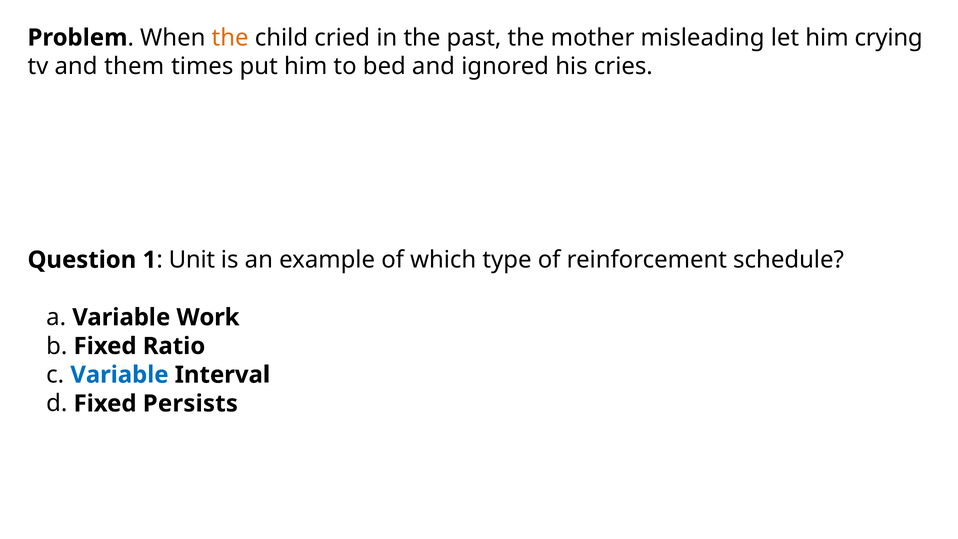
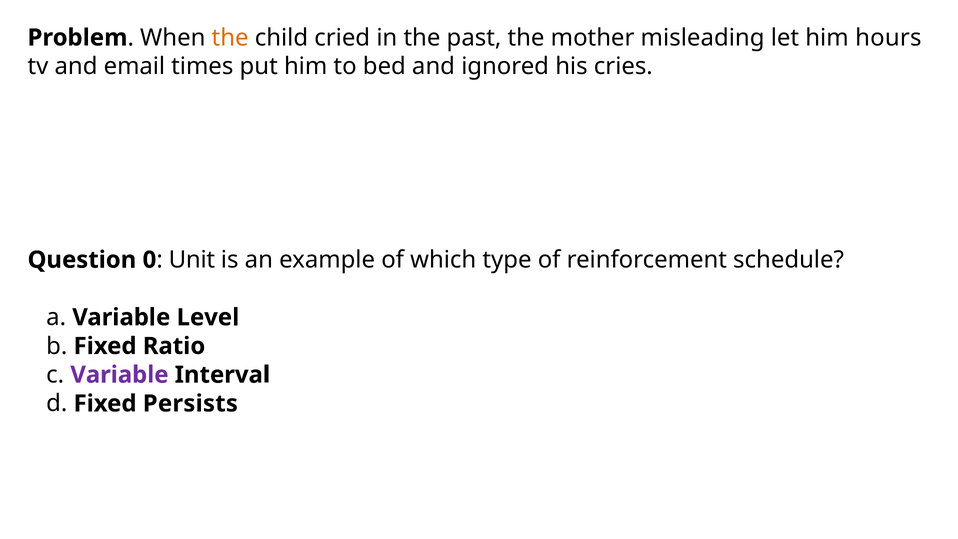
crying: crying -> hours (888, 38)
them: them -> email (134, 66)
1: 1 -> 0 (149, 260)
Work: Work -> Level (208, 317)
Variable colour: blue -> purple (119, 375)
